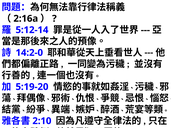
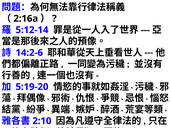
14:2-0: 14:2-0 -> 14:2-6 (29, 53)
